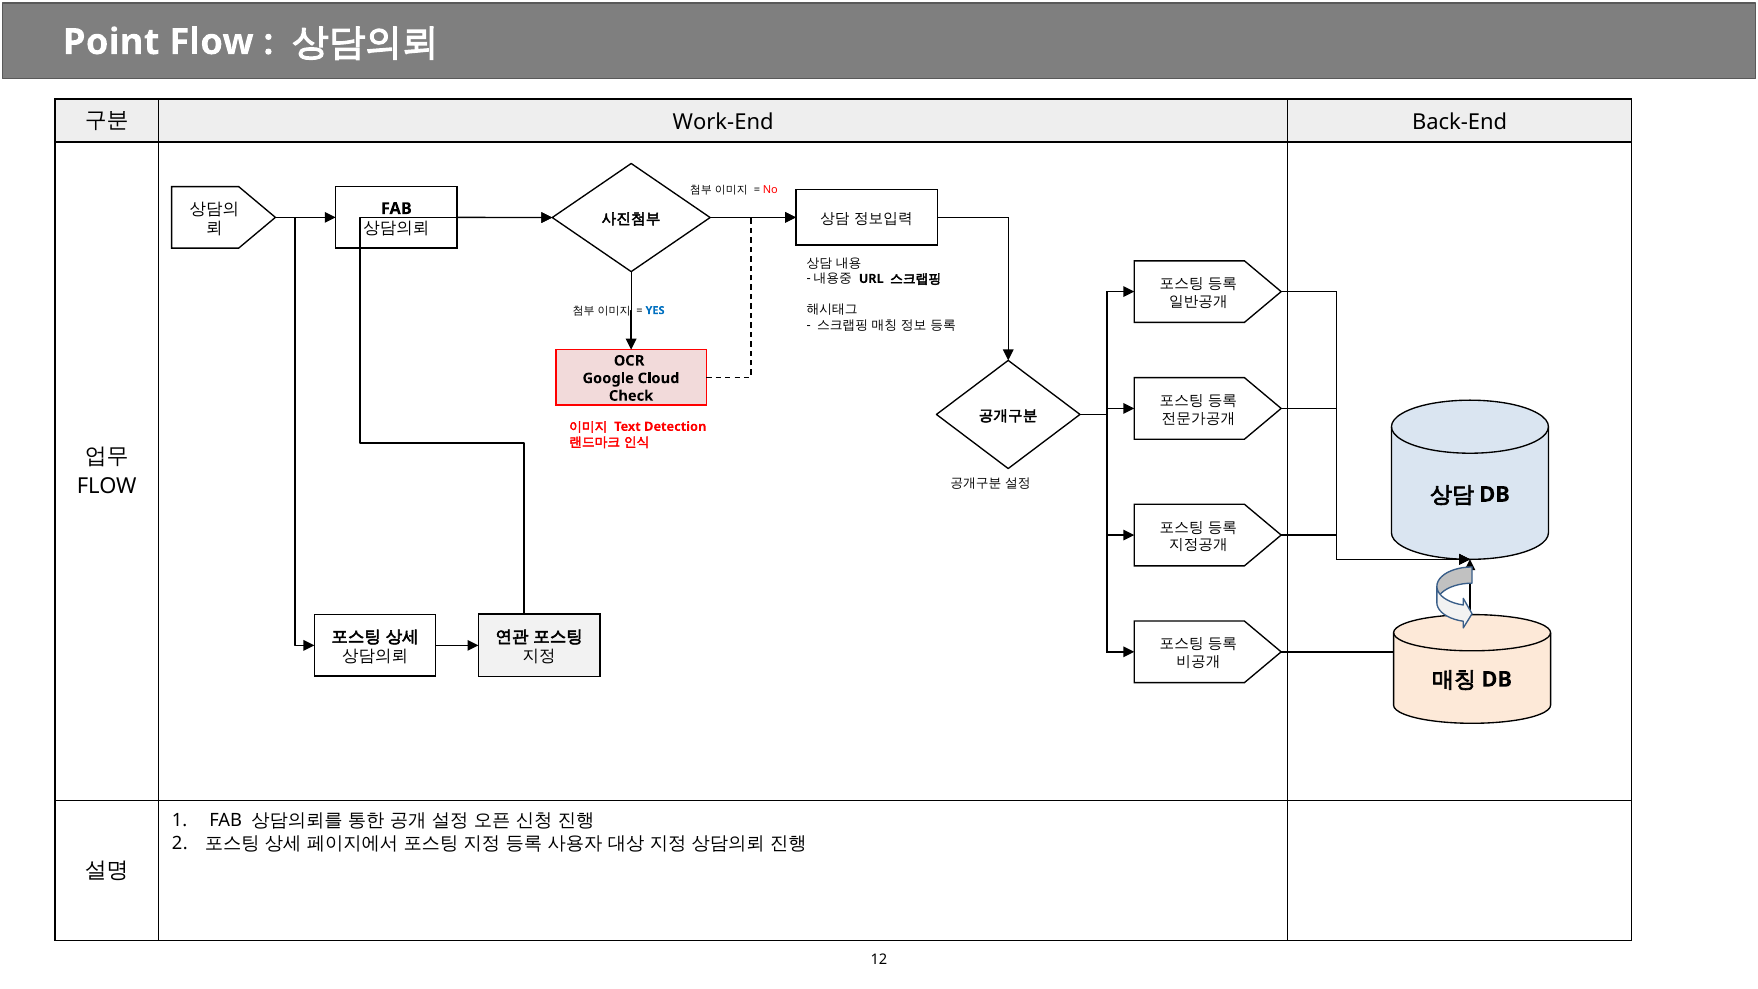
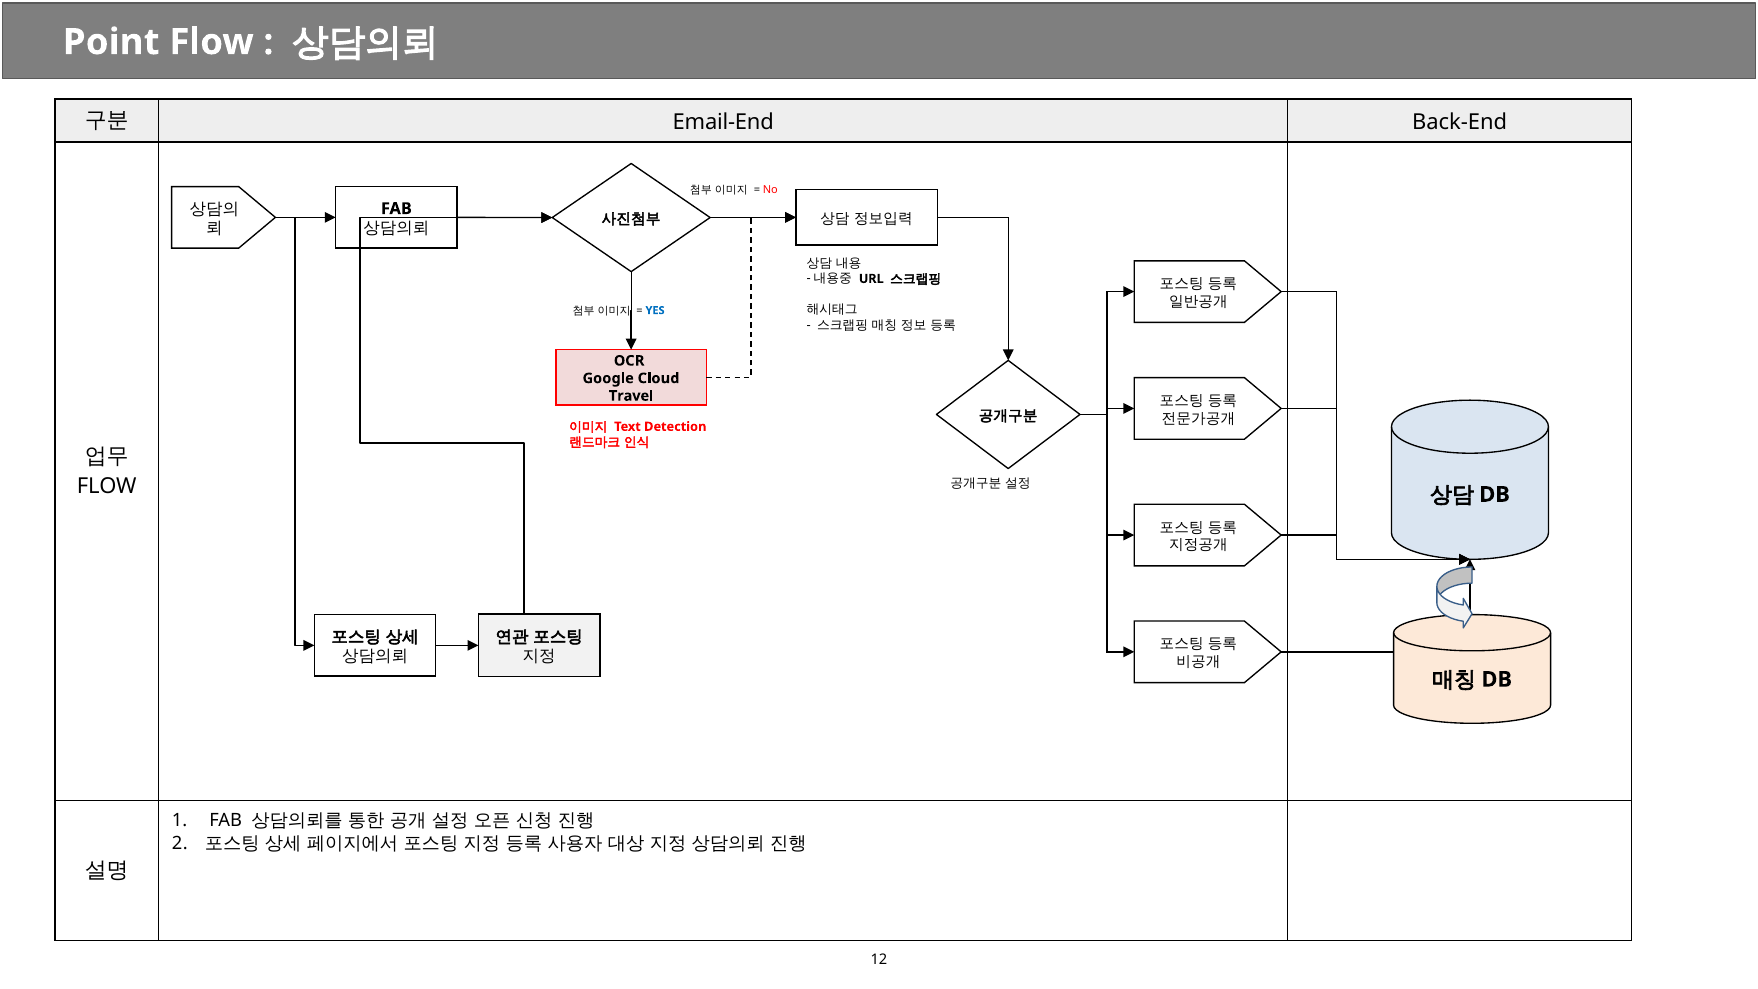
Work-End: Work-End -> Email-End (723, 122)
Check: Check -> Travel (631, 396)
